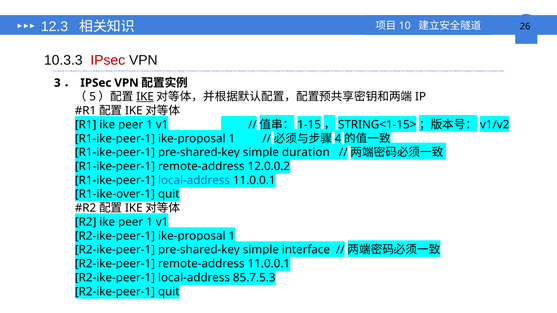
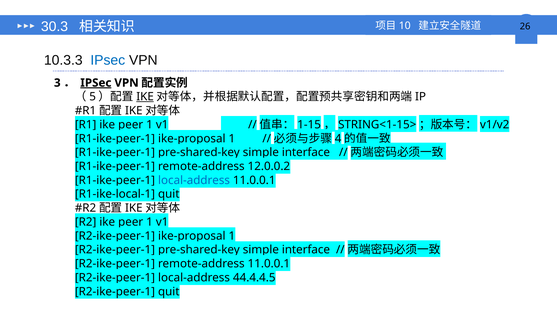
12.3: 12.3 -> 30.3 (54, 27)
IPsec colour: red -> blue (108, 60)
IPSec underline: none -> present (96, 83)
duration: duration -> interface (306, 153)
R1-ike-over-1: R1-ike-over-1 -> R1-ike-local-1 (115, 194)
85.7.5.3: 85.7.5.3 -> 44.4.4.5 (254, 278)
